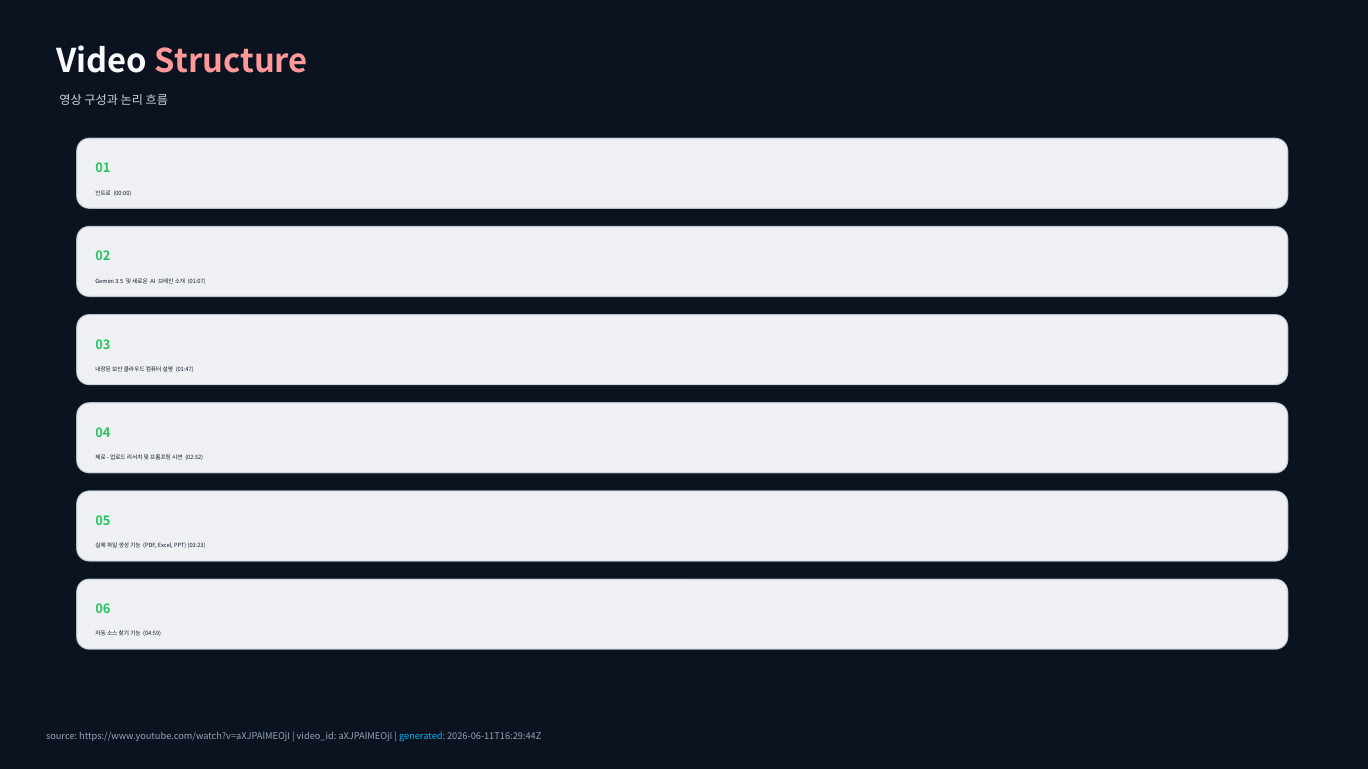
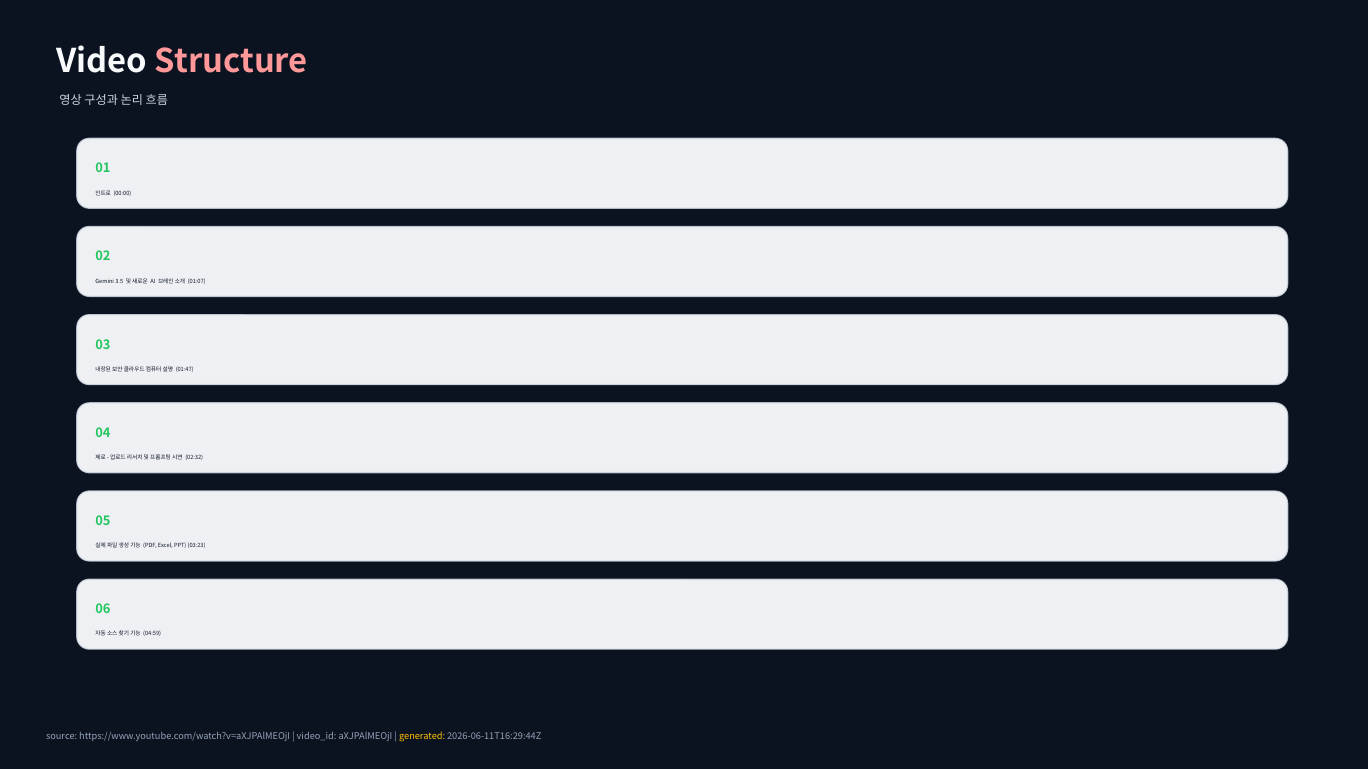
generated colour: light blue -> yellow (422, 737)
